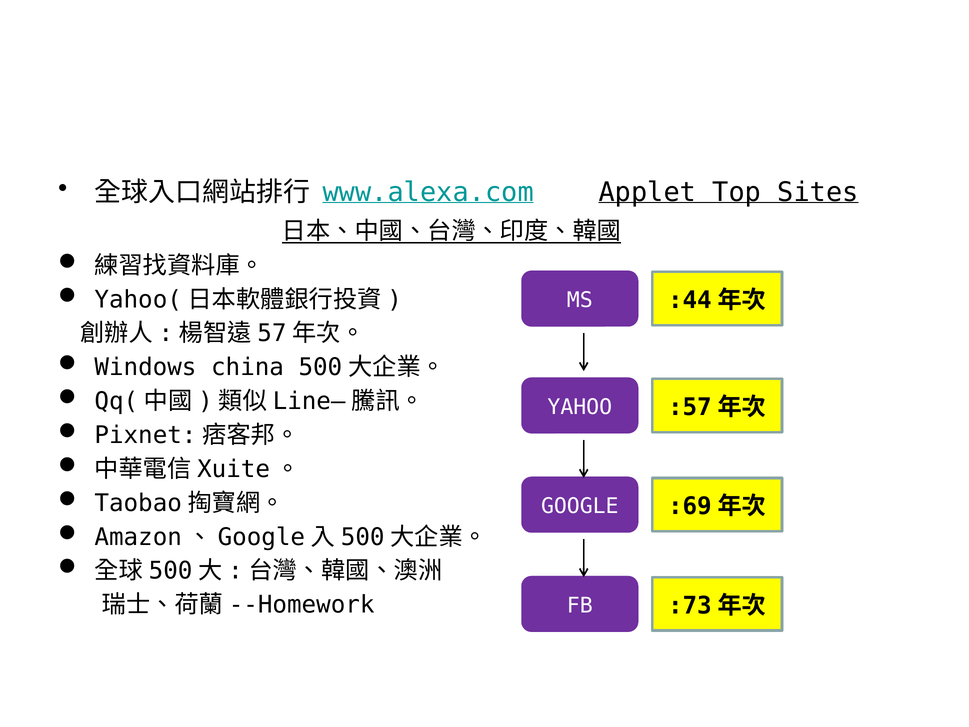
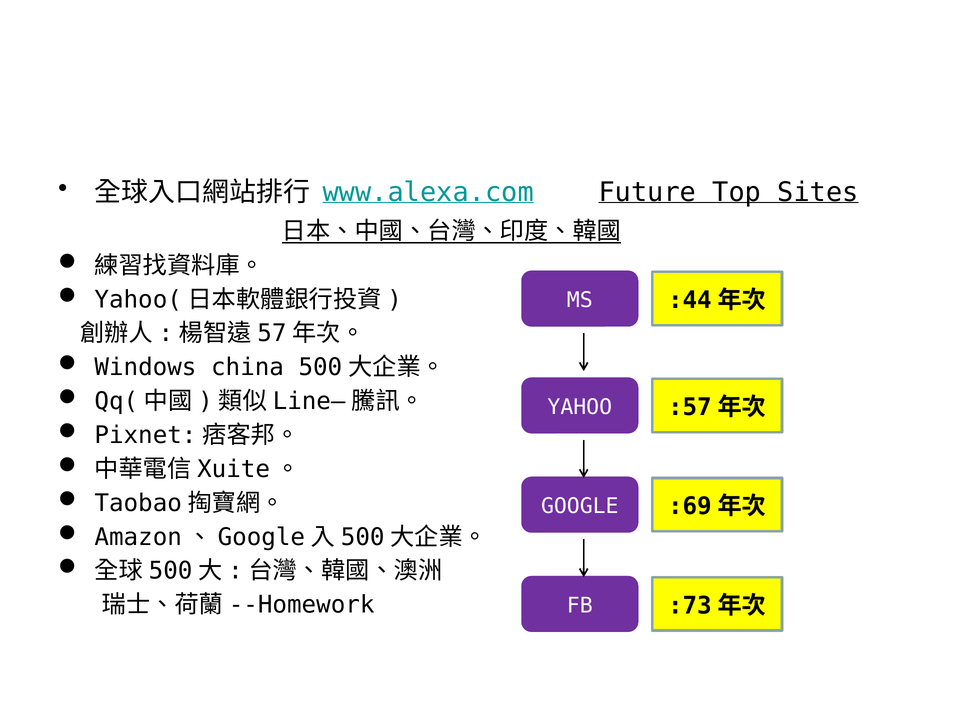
Applet: Applet -> Future (647, 192)
